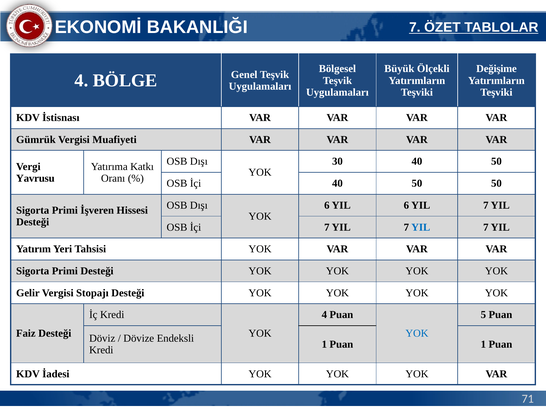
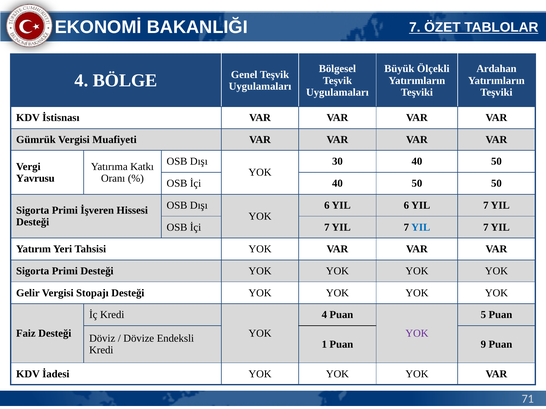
Değişime: Değişime -> Ardahan (496, 69)
YOK colour: blue -> purple (417, 334)
Puan 1: 1 -> 9 (483, 345)
